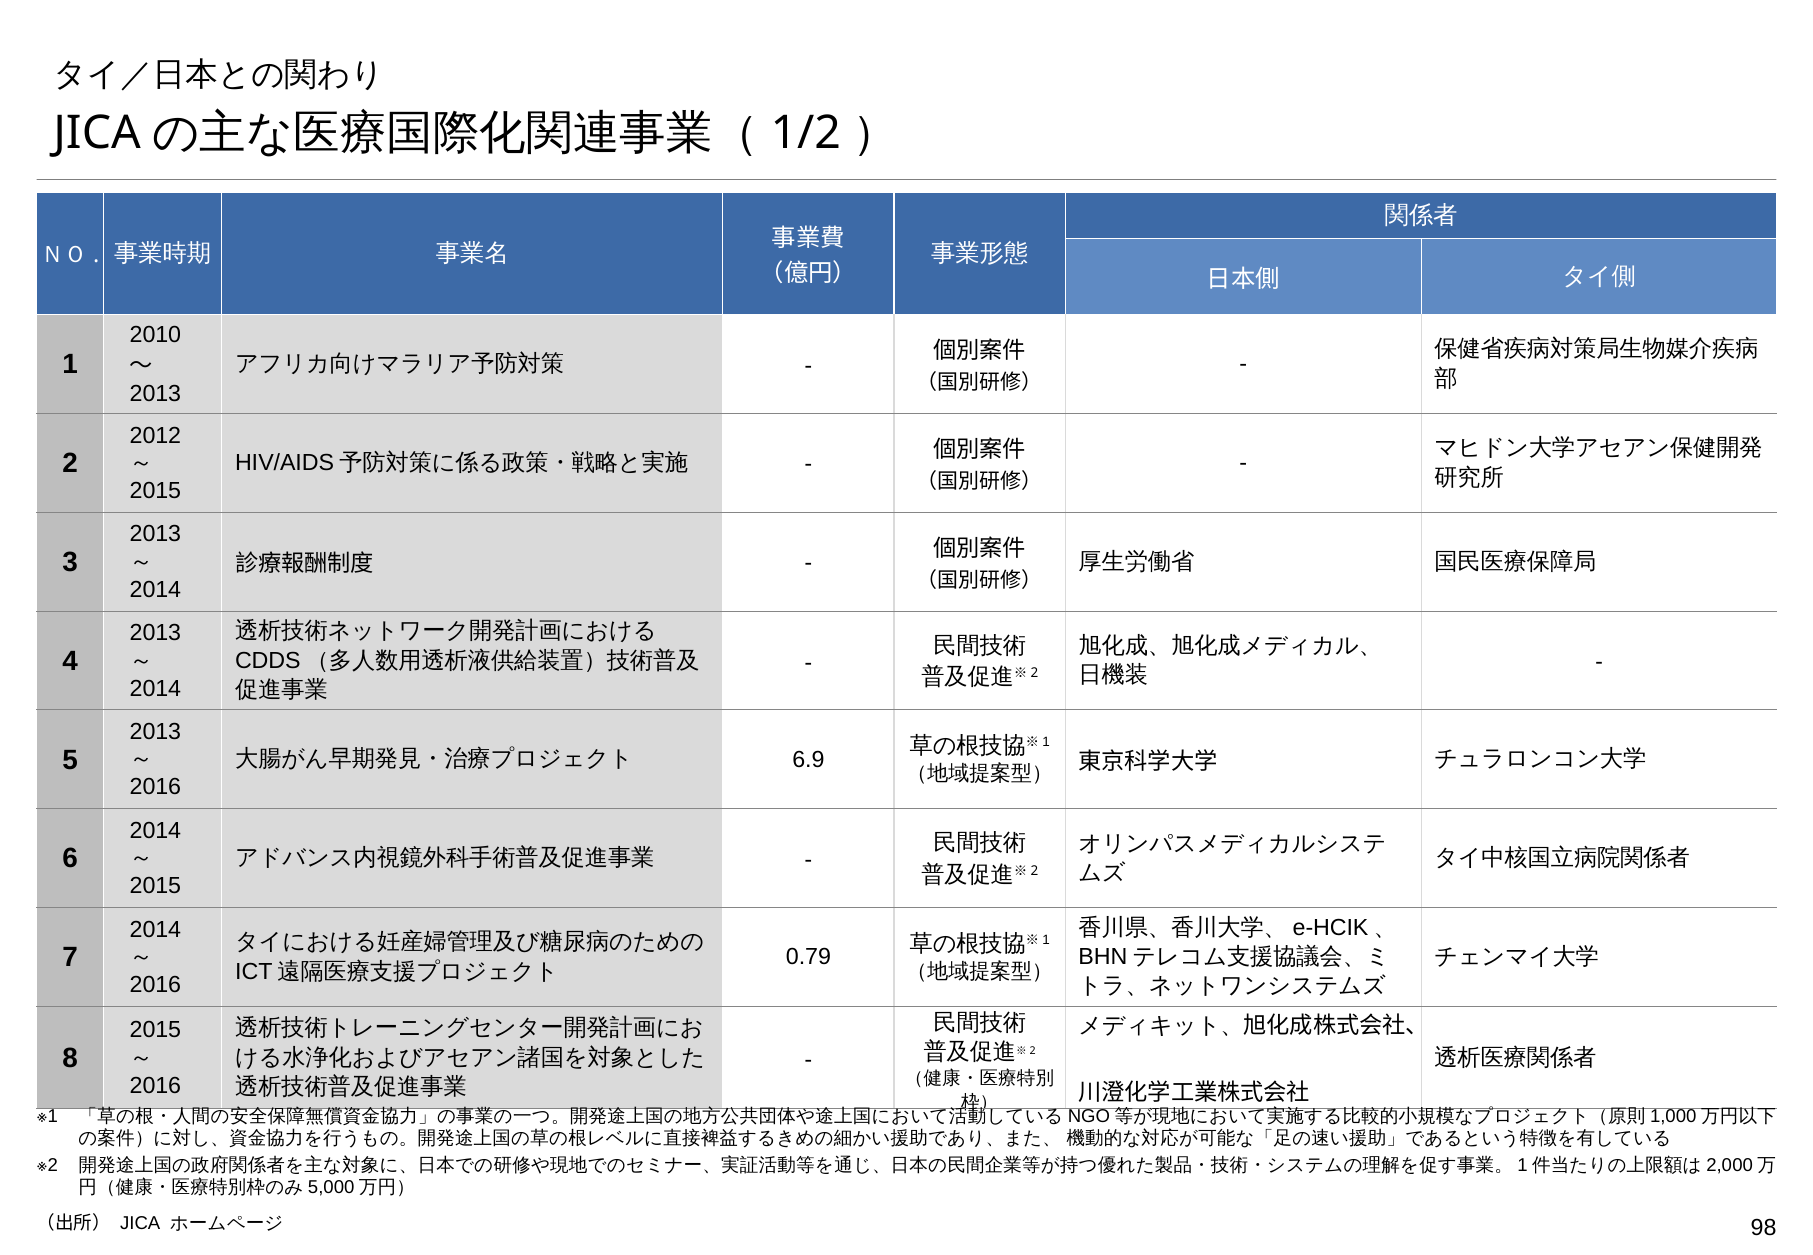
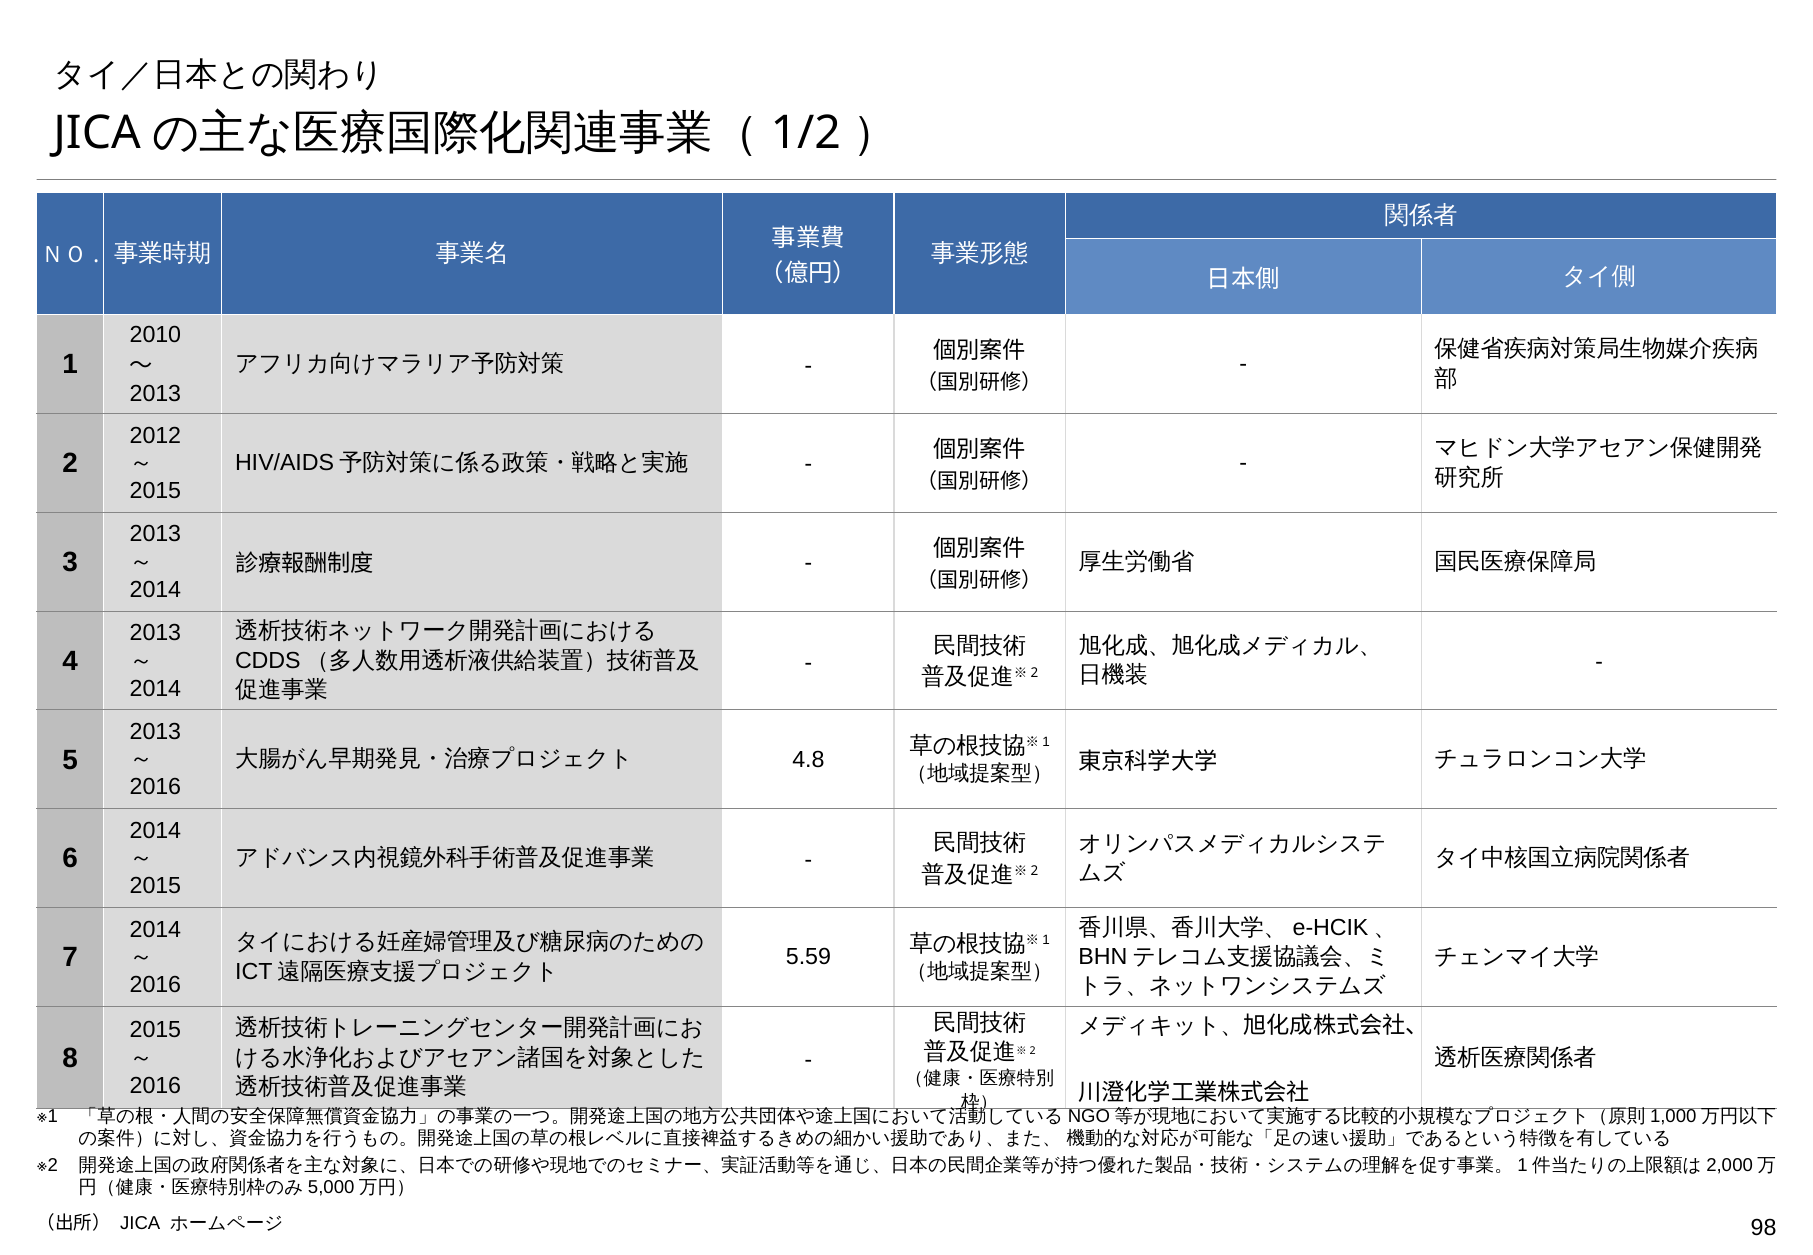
6.9: 6.9 -> 4.8 (808, 760)
0.79: 0.79 -> 5.59 (808, 957)
